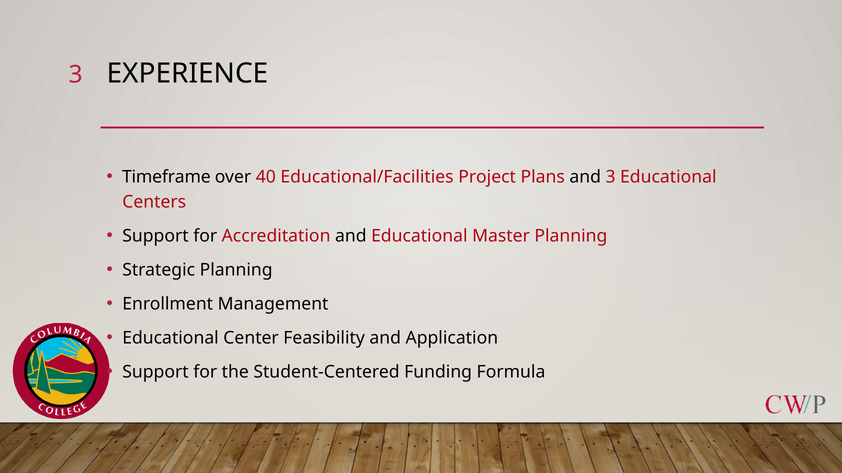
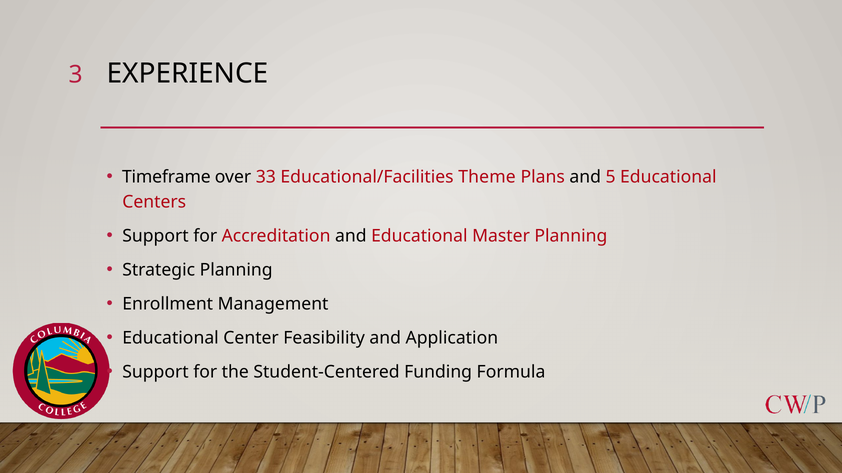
40: 40 -> 33 (266, 177)
Project: Project -> Theme (487, 177)
and 3: 3 -> 5 (611, 177)
